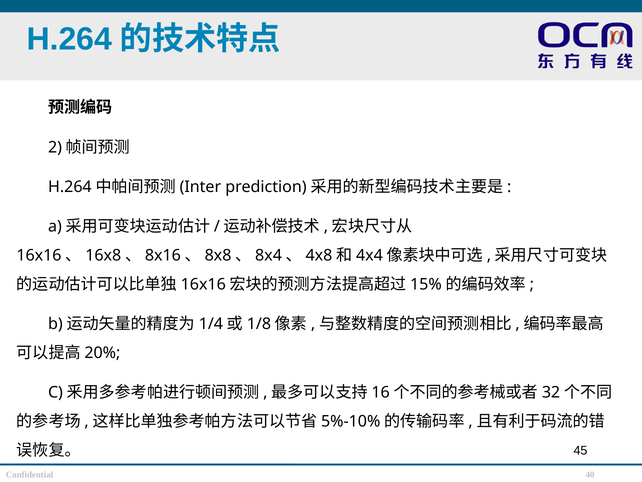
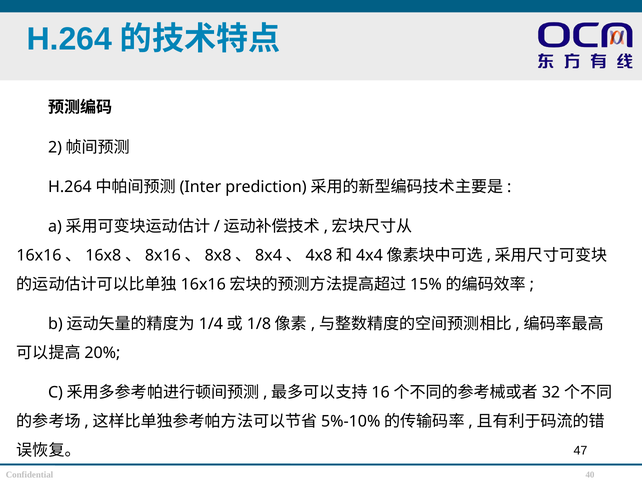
45: 45 -> 47 (580, 450)
